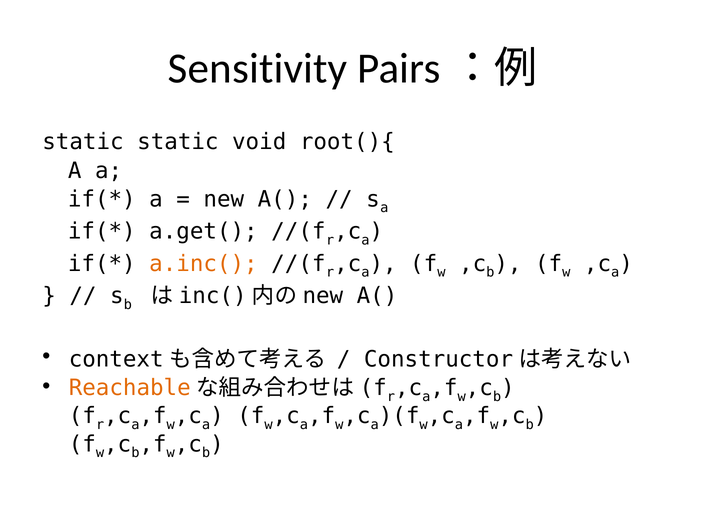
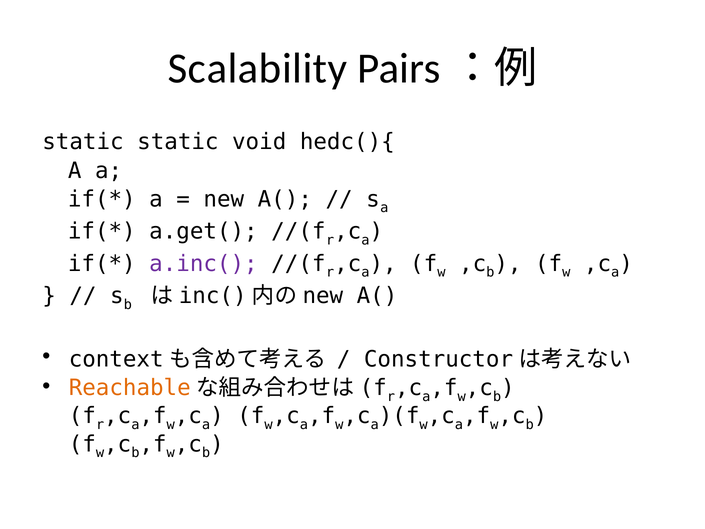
Sensitivity: Sensitivity -> Scalability (257, 68)
root(){: root(){ -> hedc(){ (347, 142)
a.inc( colour: orange -> purple (203, 264)
